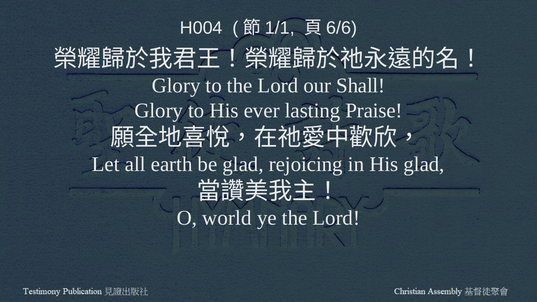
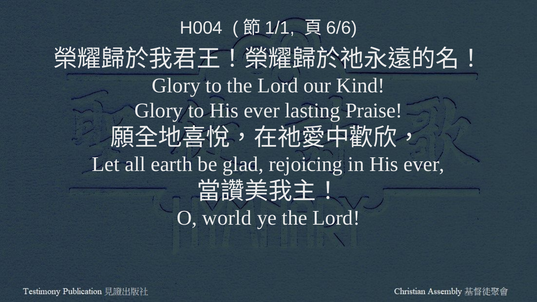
Shall: Shall -> Kind (361, 86)
in His glad: glad -> ever (424, 164)
